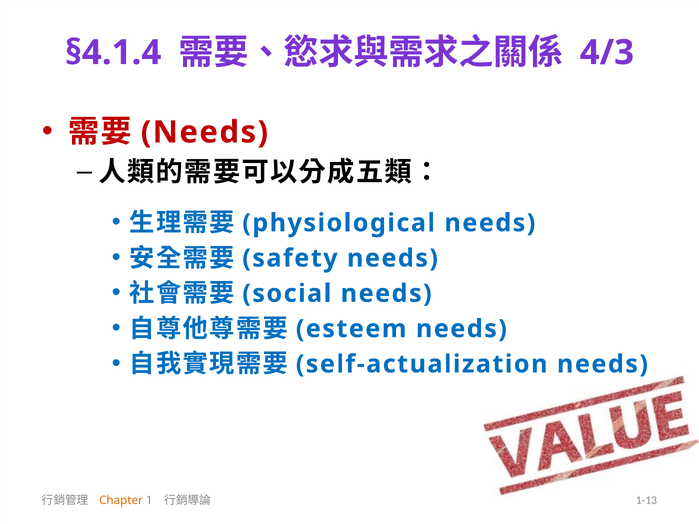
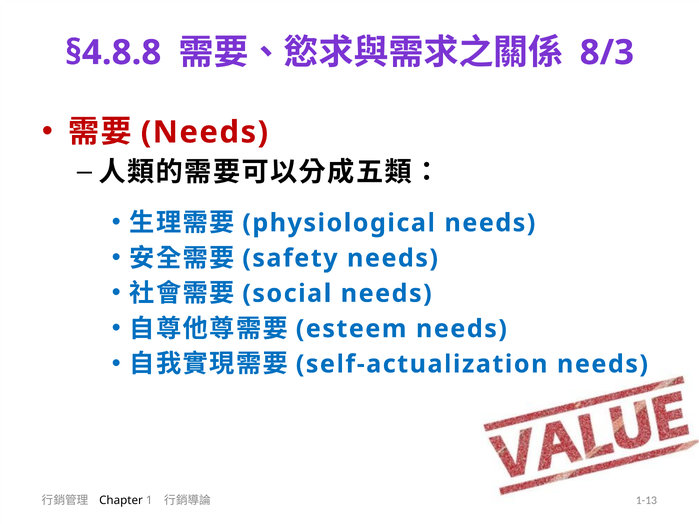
§4.1.4: §4.1.4 -> §4.8.8 (113, 53)
4/3: 4/3 -> 8/3 (607, 53)
Chapter colour: orange -> black (121, 501)
